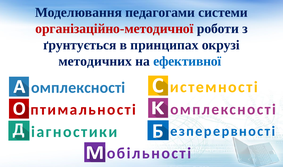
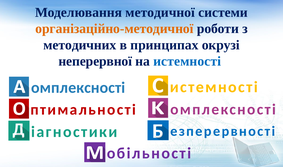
педагогами: педагогами -> методичної (160, 12)
організаційно-методичної colour: red -> orange (114, 29)
ґрунтується: ґрунтується -> методичних (80, 45)
методичних: методичних -> неперервної (95, 61)
на ефективної: ефективної -> истемності (187, 61)
